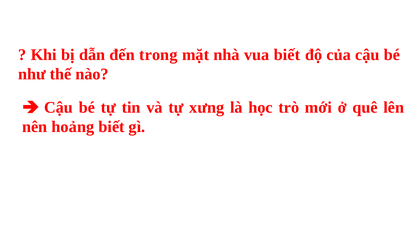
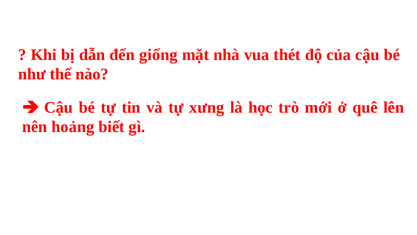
trong: trong -> giống (158, 55)
vua biết: biết -> thét (287, 55)
